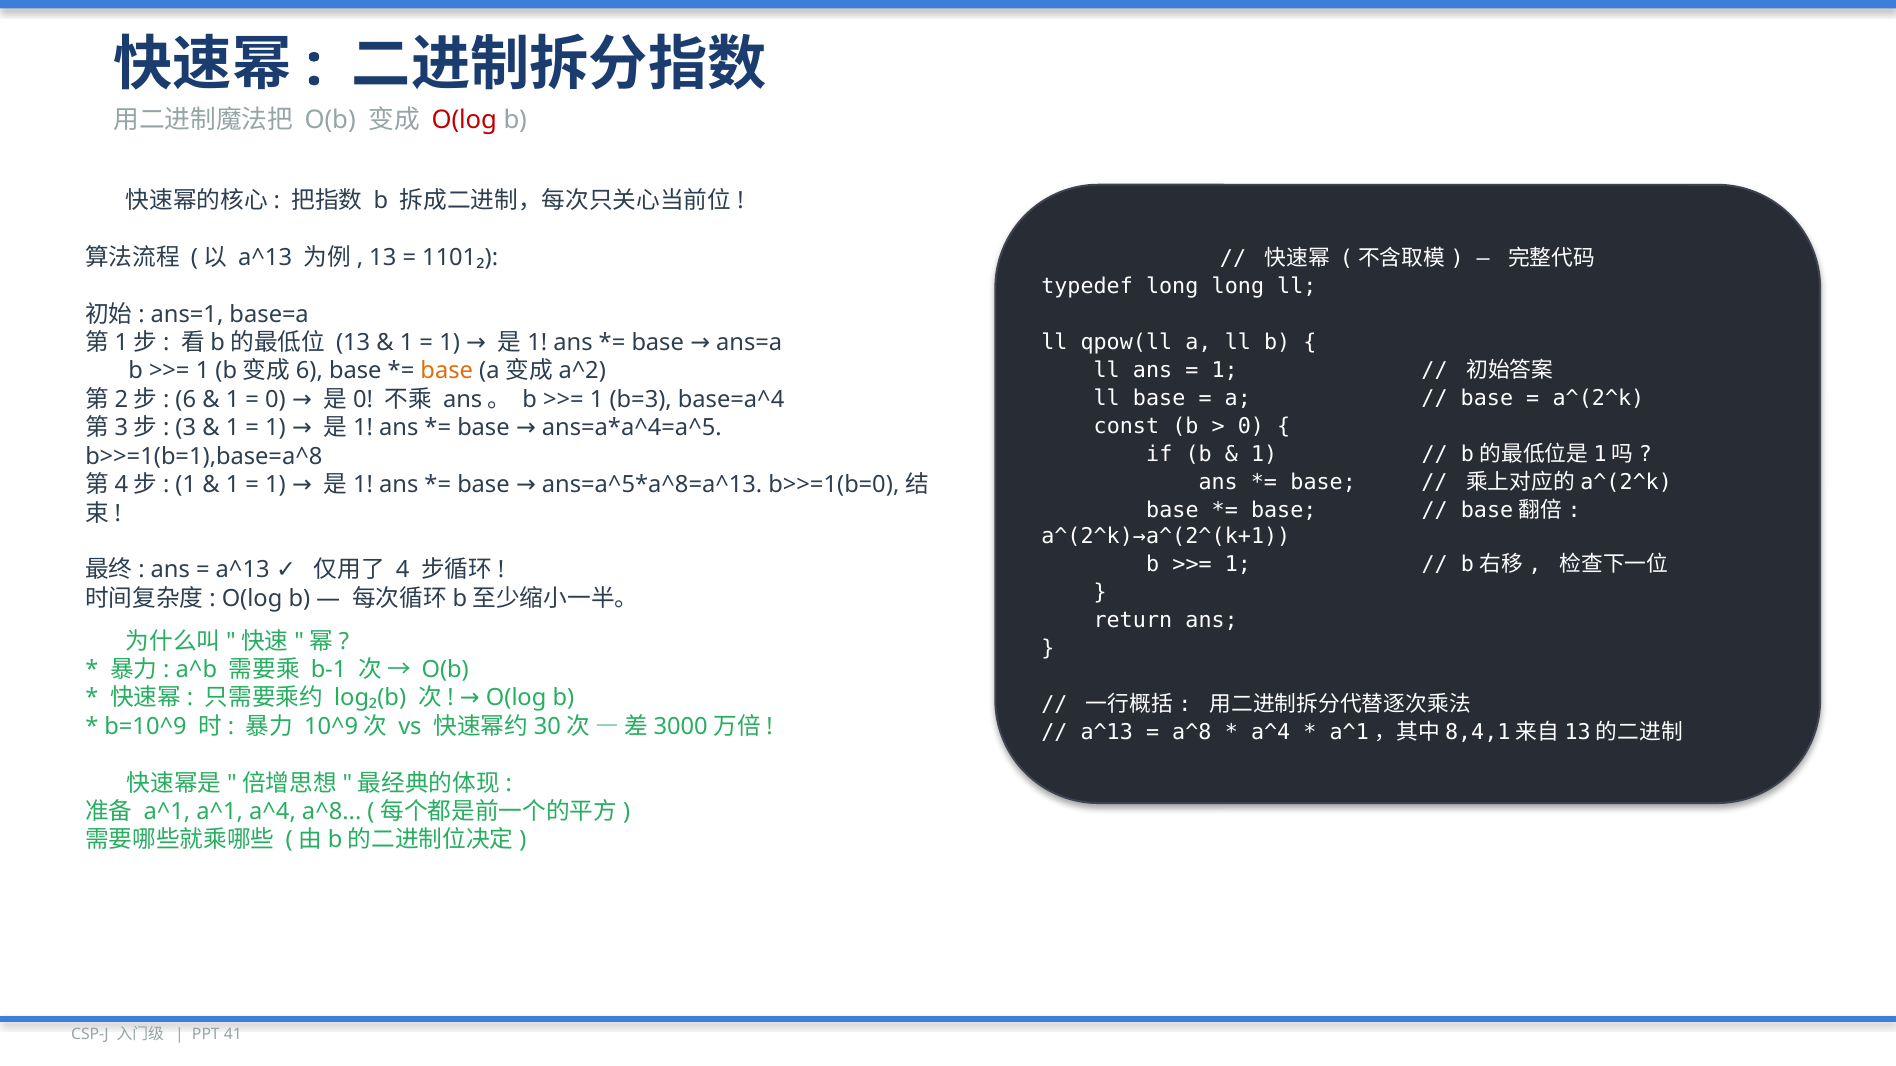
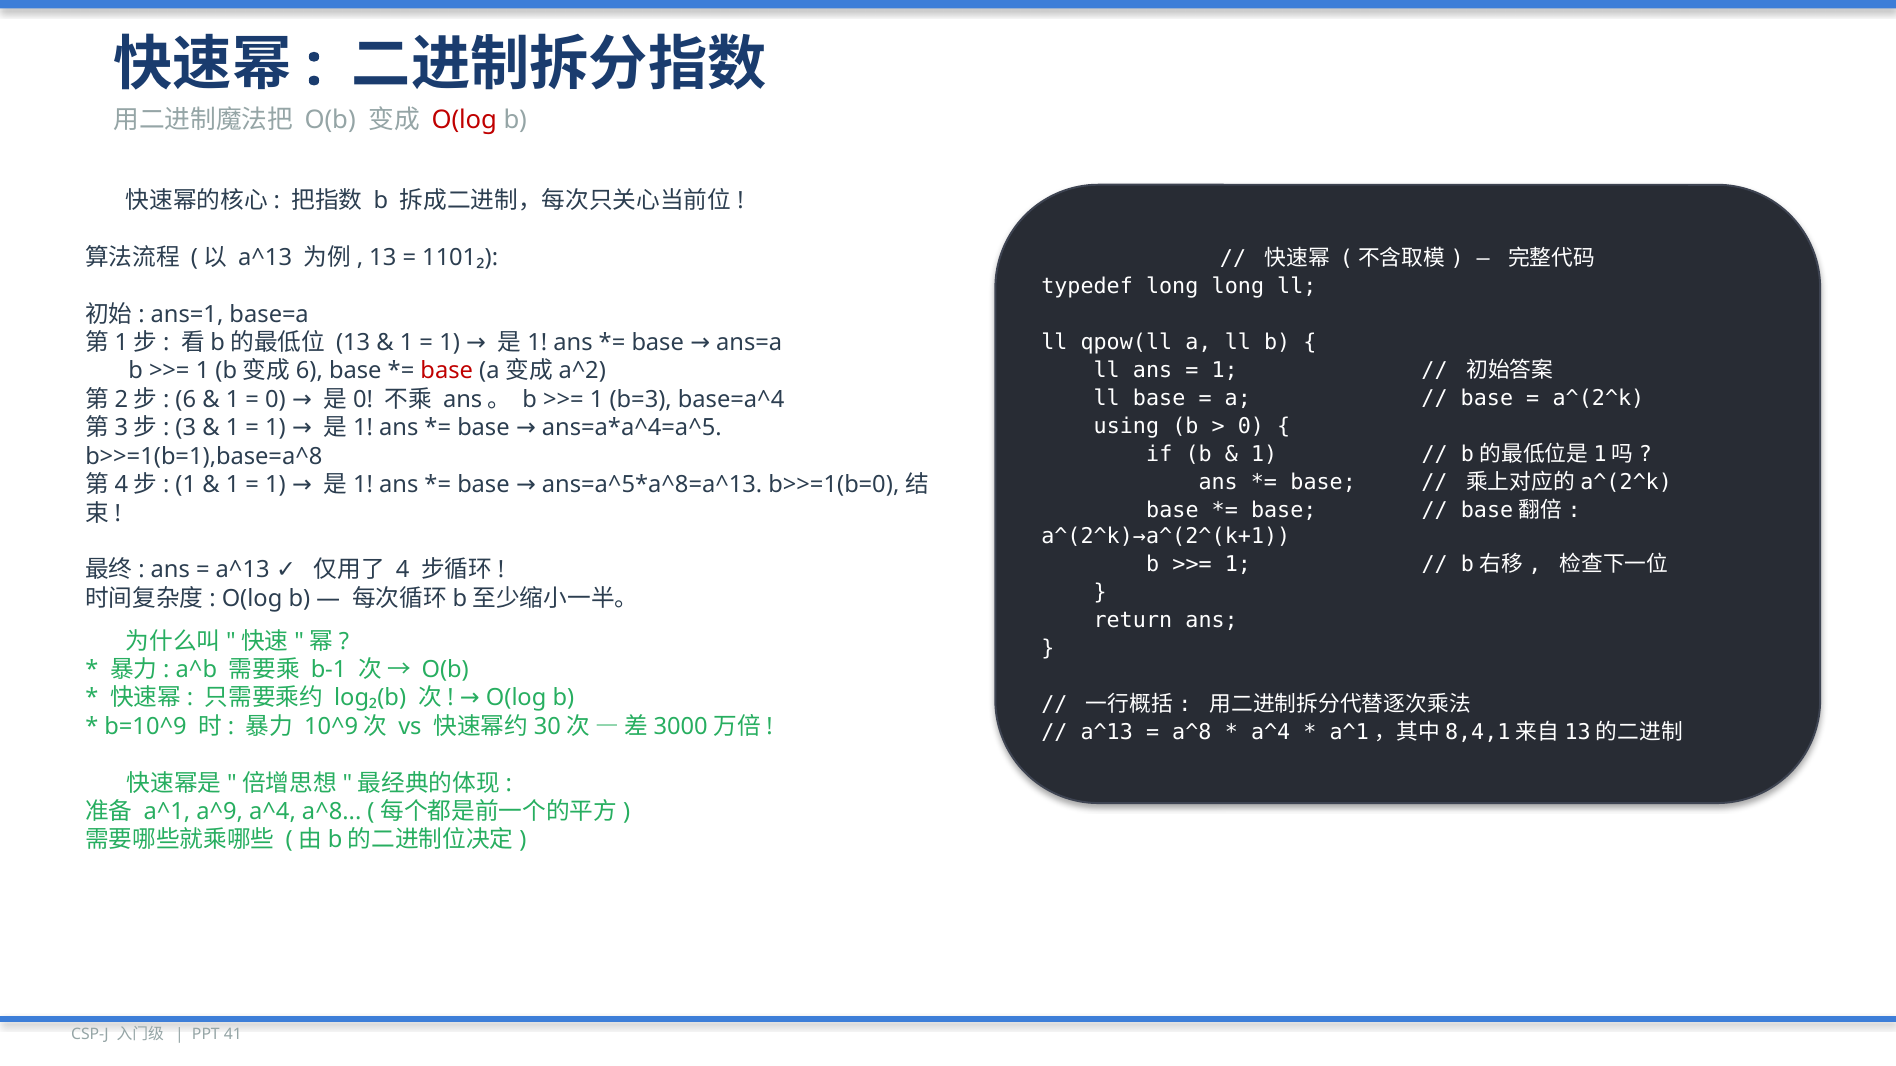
base colour: orange -> red (447, 371)
const: const -> using (1126, 426)
a^1 a^1: a^1 -> a^9 (220, 812)
